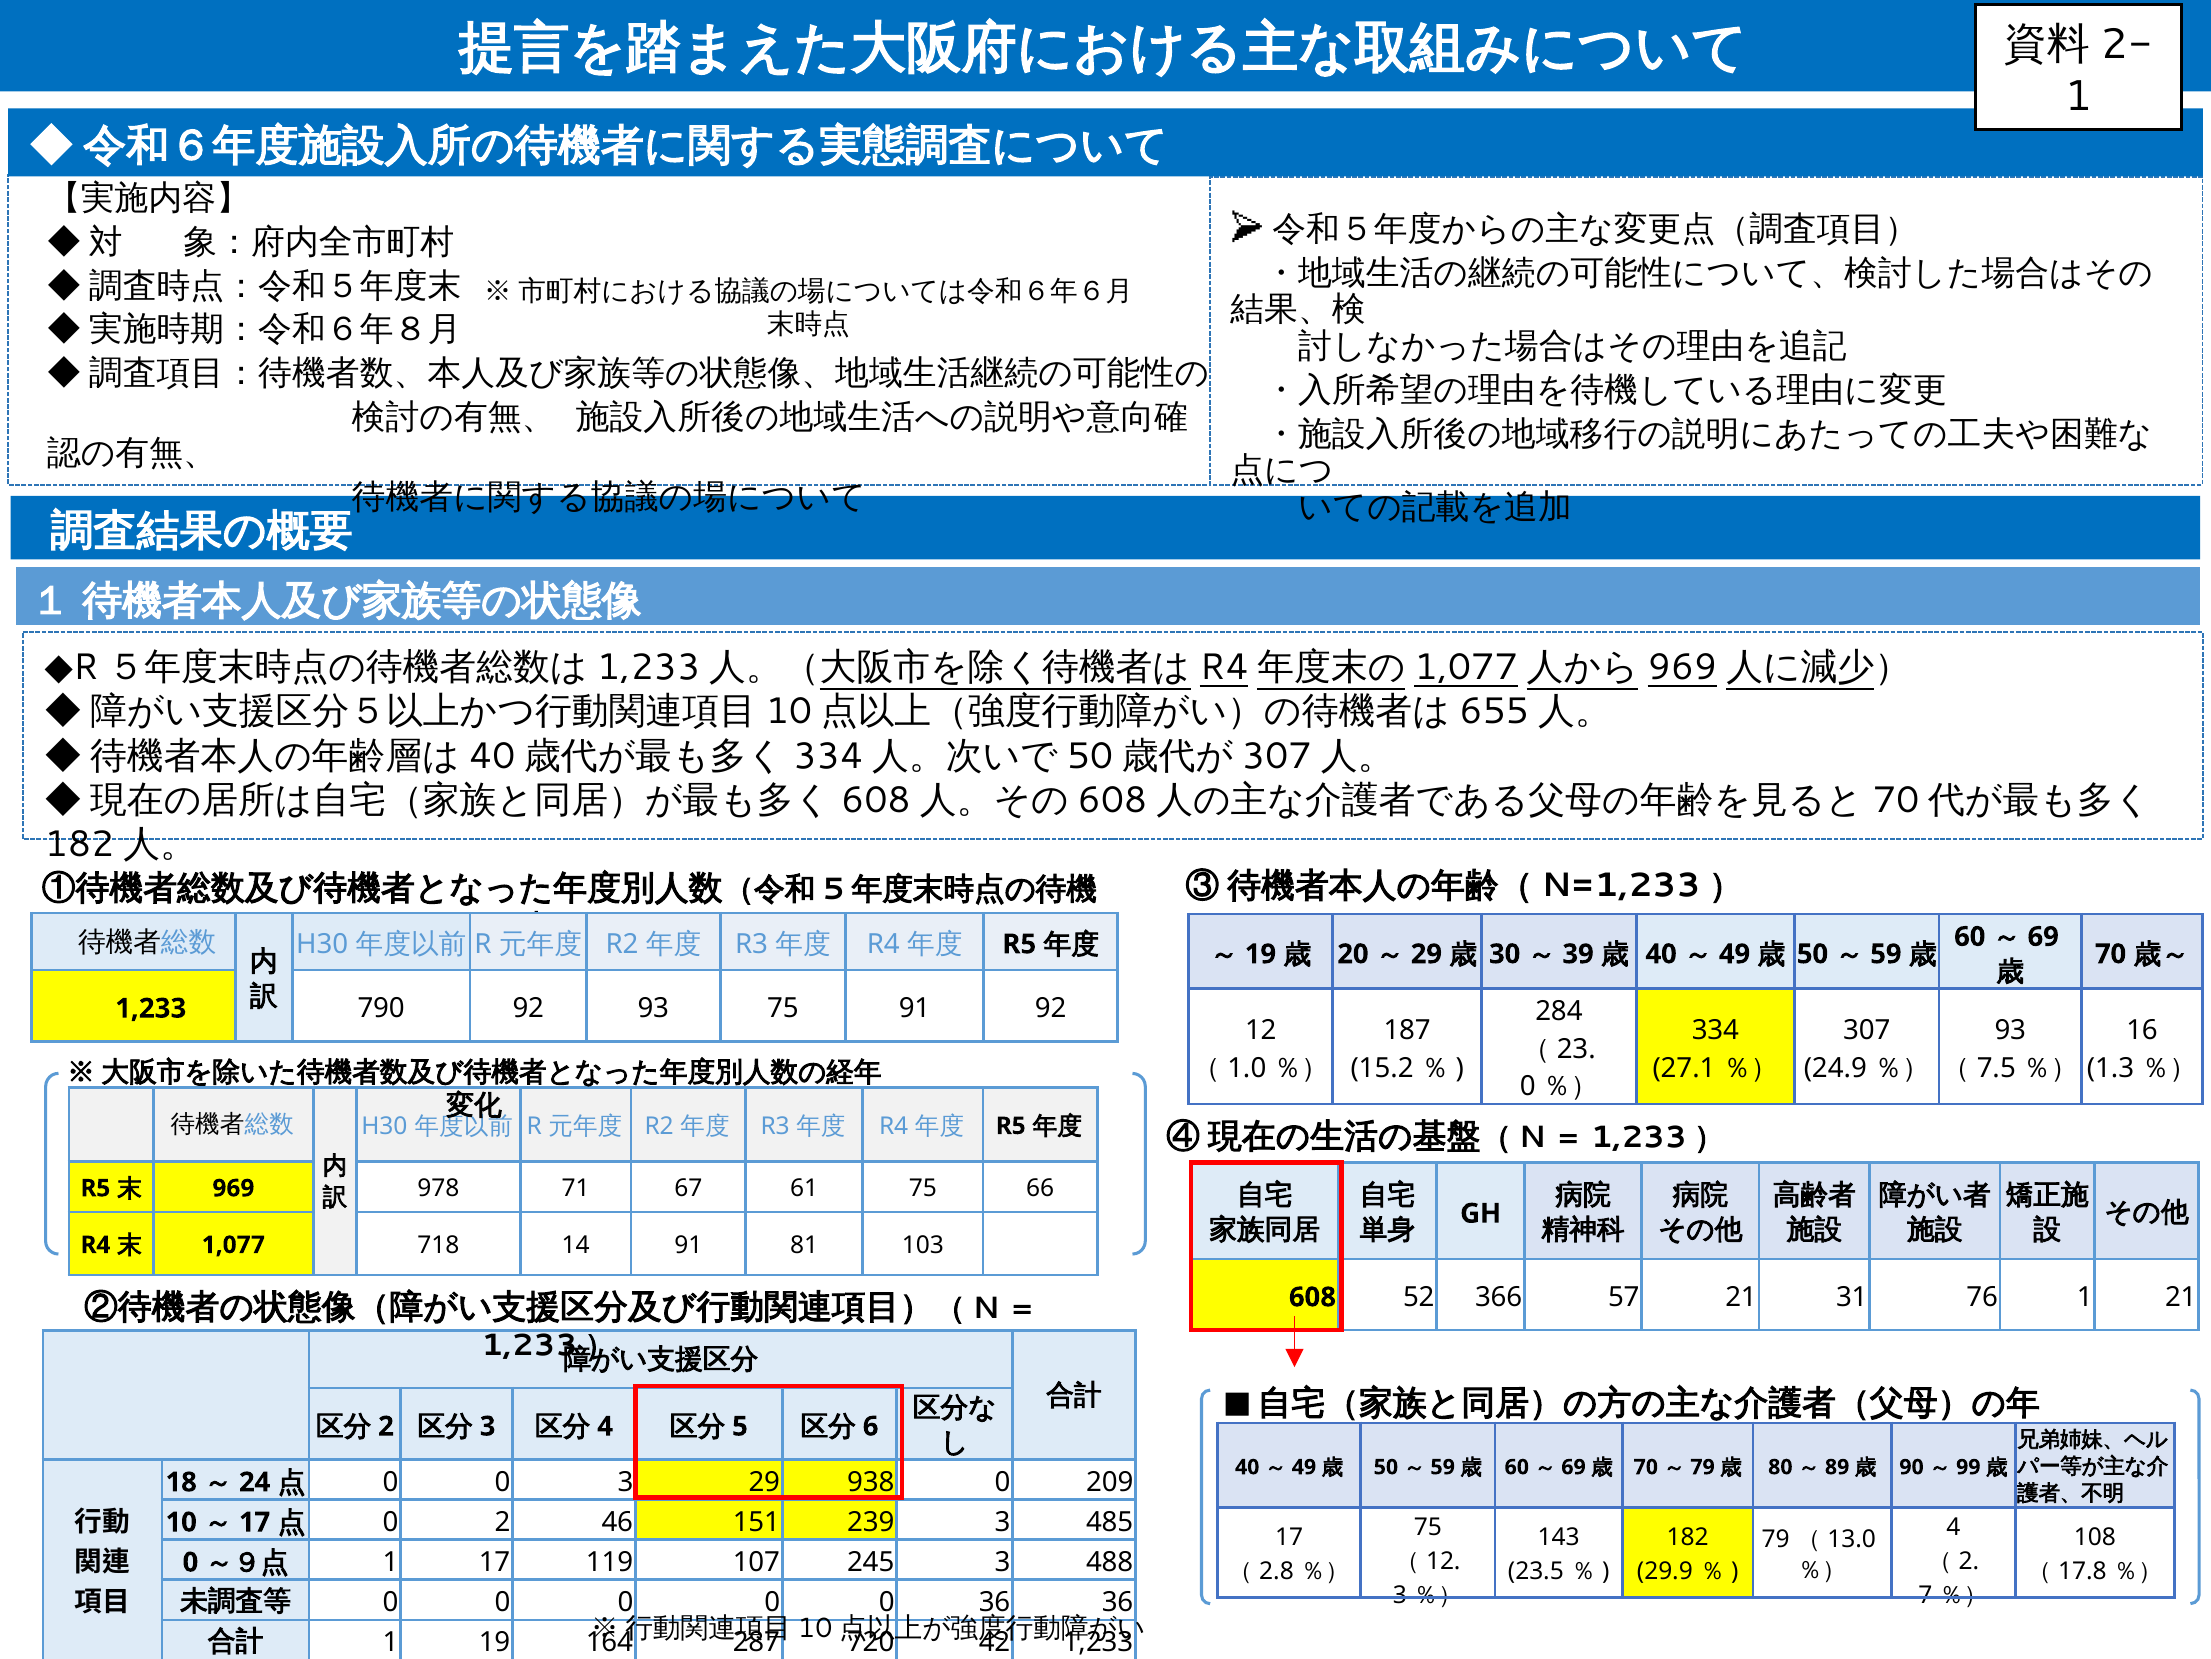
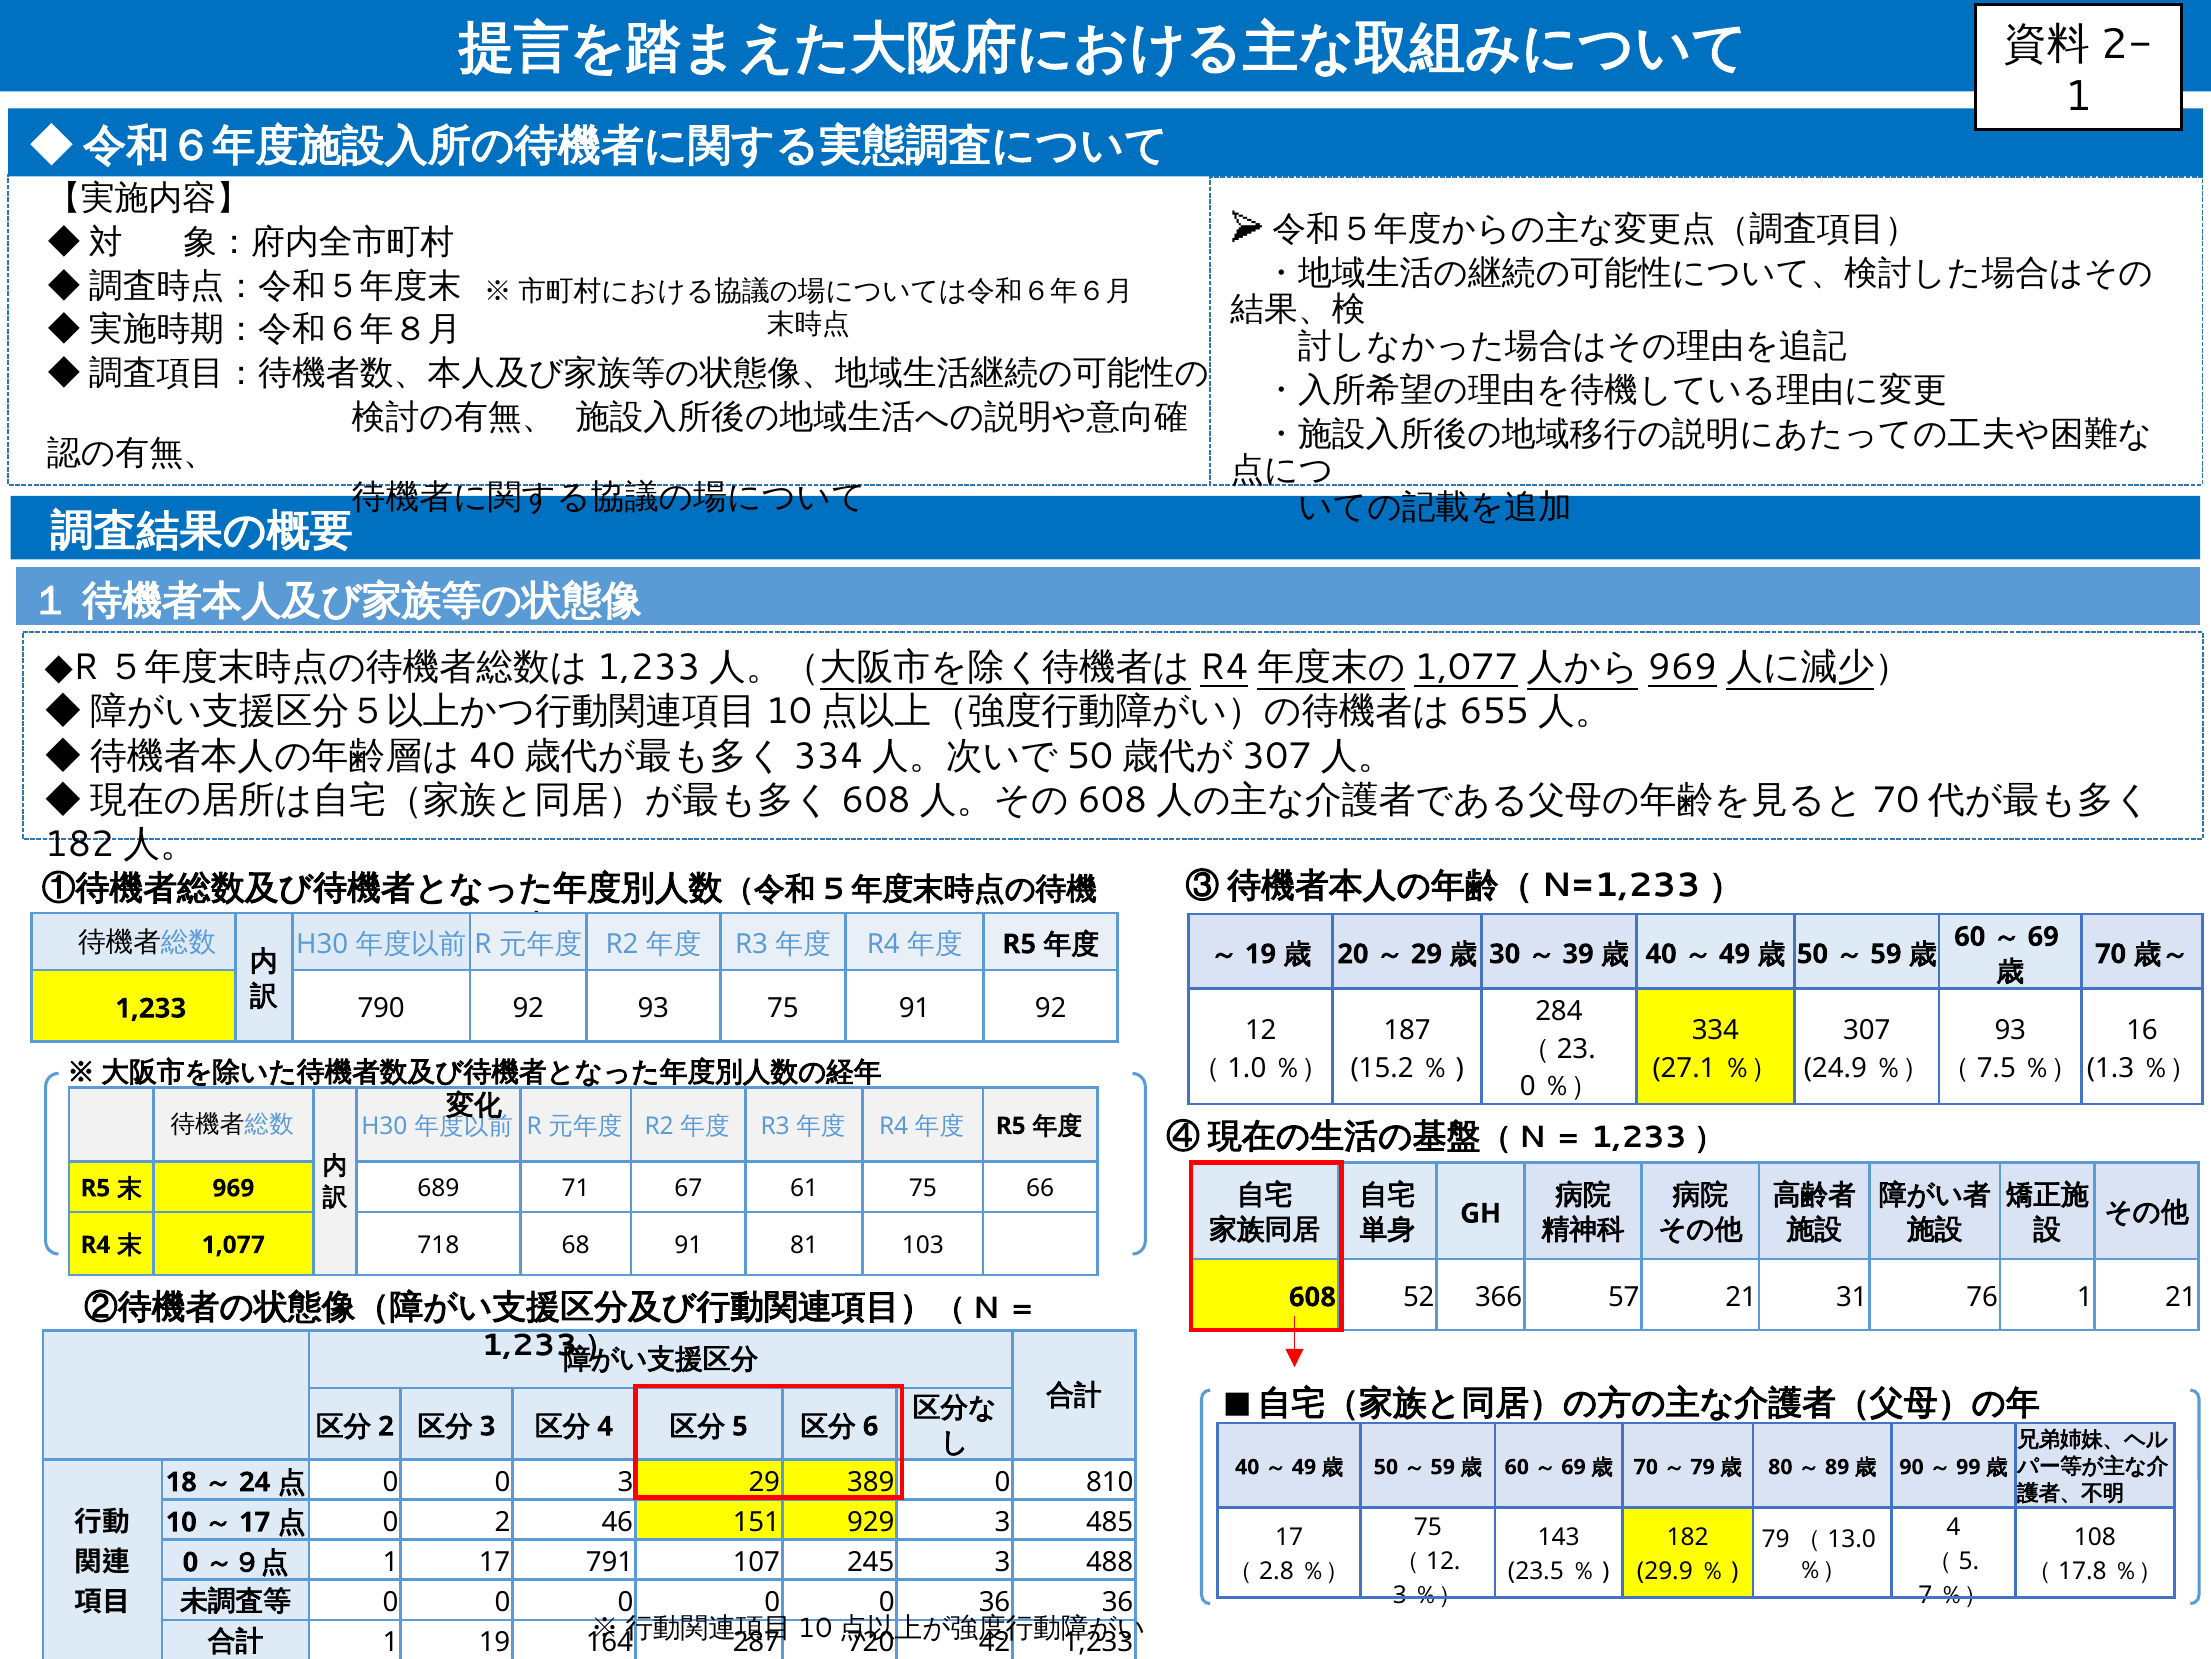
978: 978 -> 689 (439, 1188)
14: 14 -> 68 (576, 1244)
938: 938 -> 389 (871, 1482)
209: 209 -> 810 (1110, 1482)
239: 239 -> 929 (871, 1522)
2: 2 -> 5 (1969, 1561)
119: 119 -> 791 (609, 1562)
